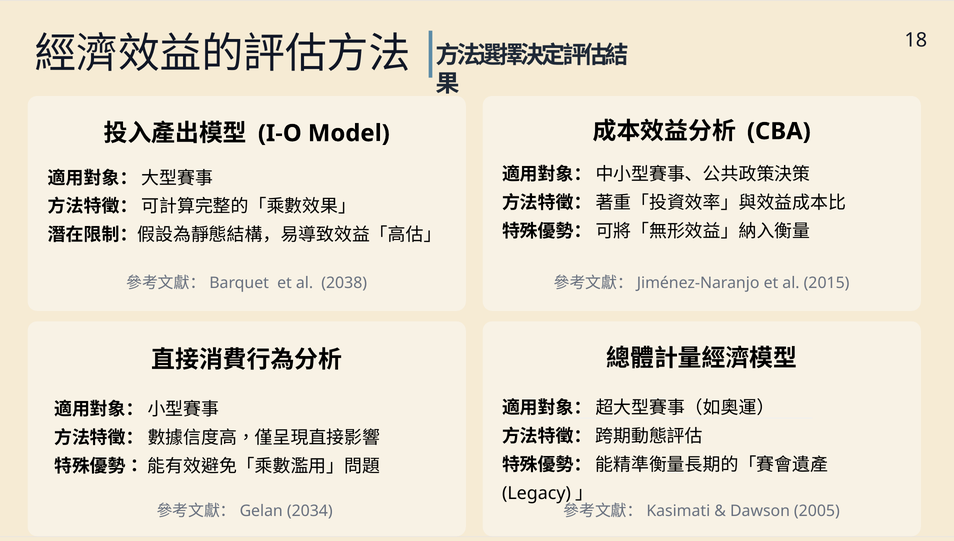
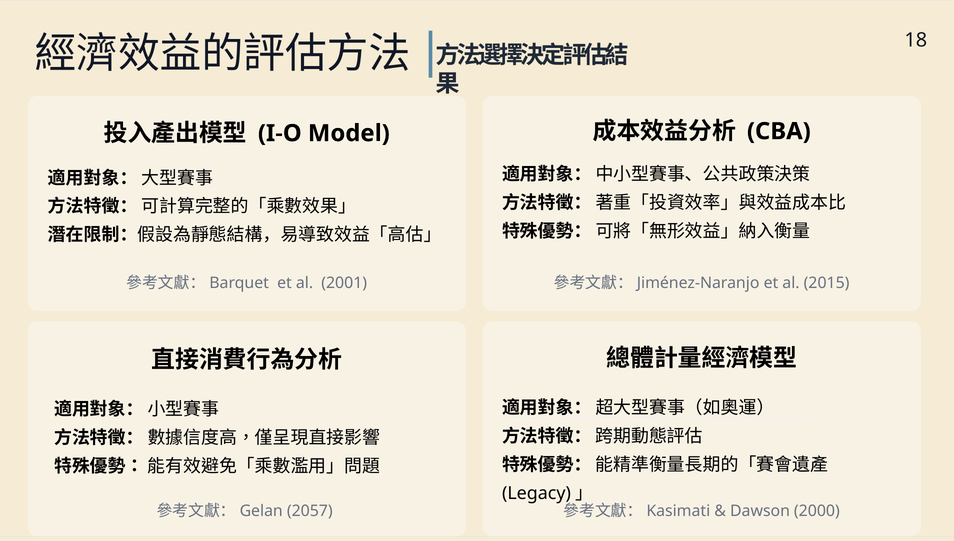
2038: 2038 -> 2001 (344, 283)
2034: 2034 -> 2057 (310, 511)
2005: 2005 -> 2000 (817, 511)
